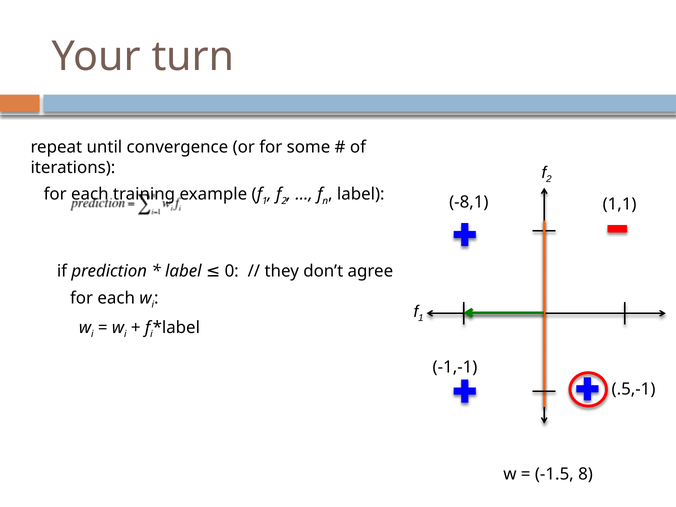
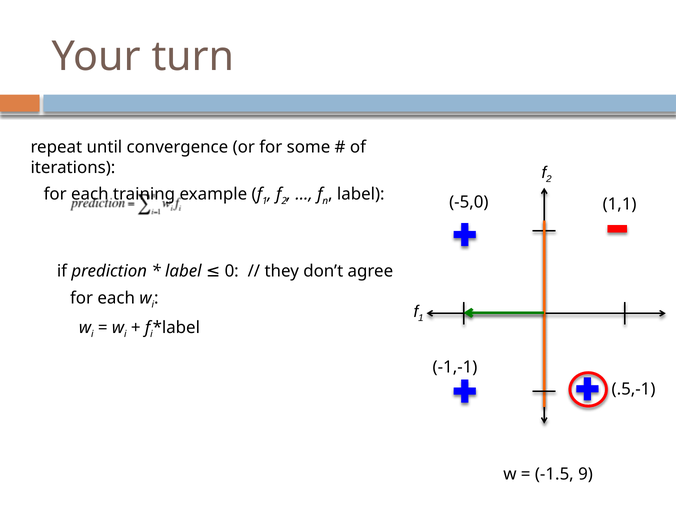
-8,1: -8,1 -> -5,0 (469, 202)
8: 8 -> 9 (586, 474)
